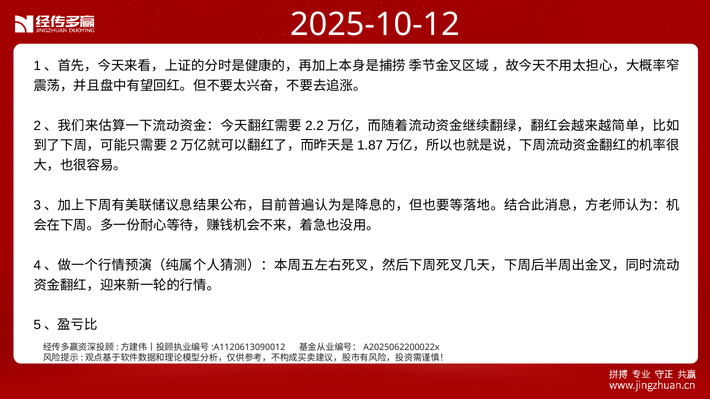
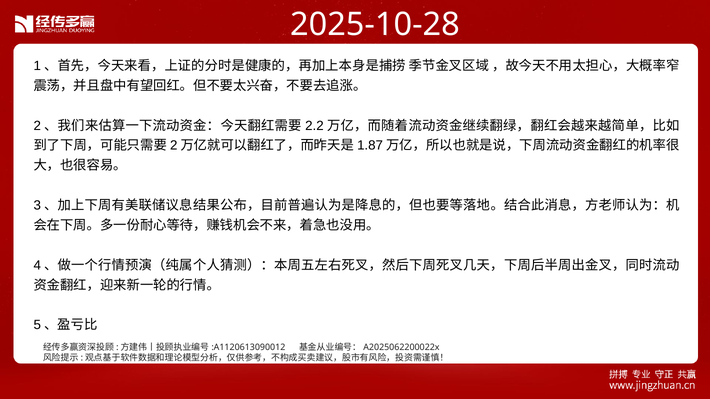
2025-10-12: 2025-10-12 -> 2025-10-28 (375, 24)
